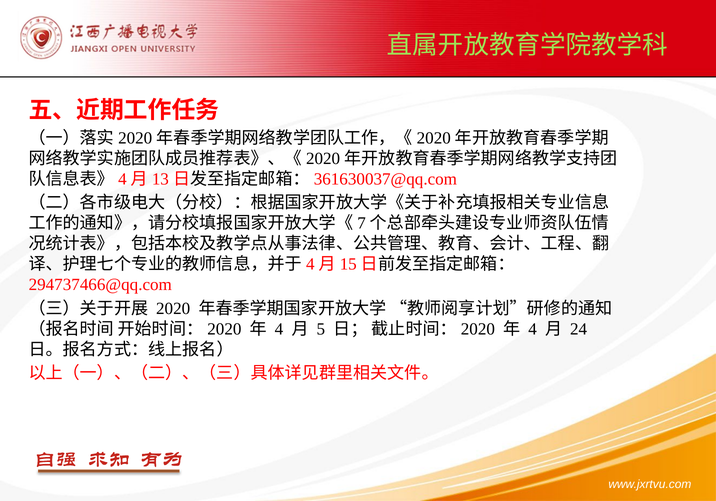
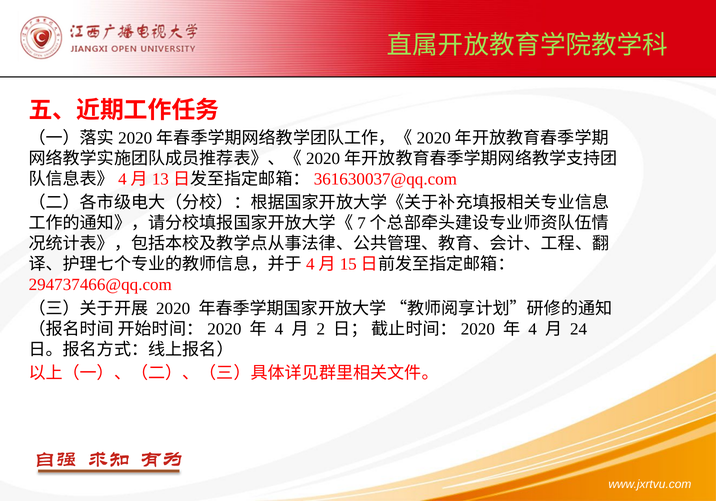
5: 5 -> 2 (321, 329)
